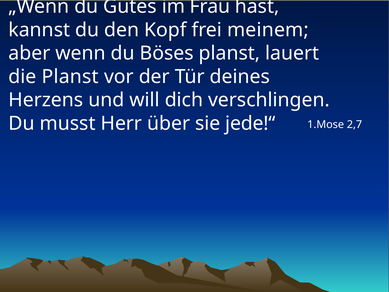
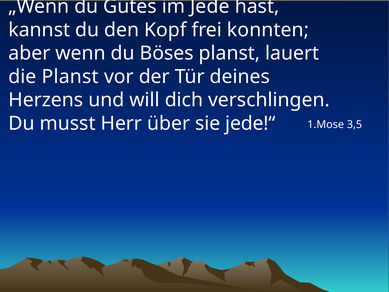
Frau: Frau -> Jede (210, 7)
meinem: meinem -> konnten (268, 30)
2,7: 2,7 -> 3,5 (354, 124)
